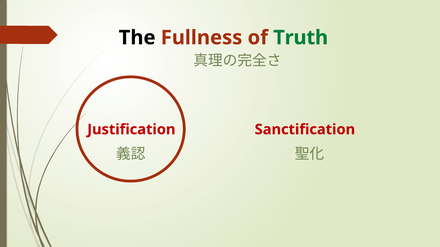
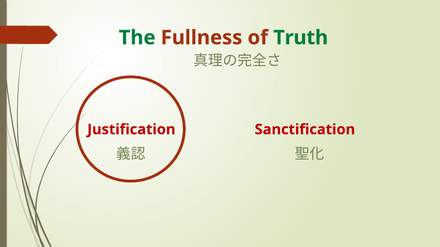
The colour: black -> green (137, 38)
